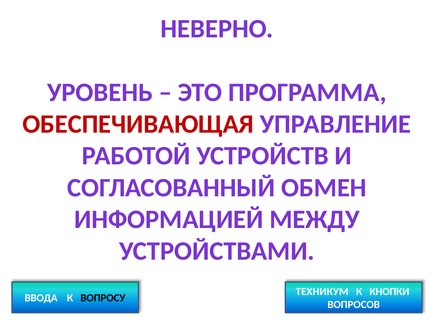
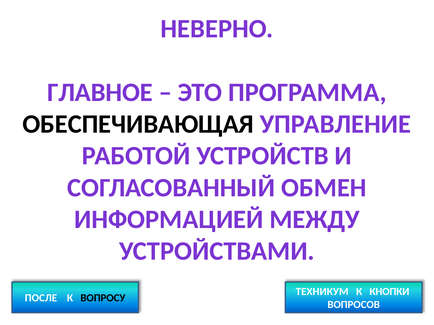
УРОВЕНЬ: УРОВЕНЬ -> ГЛАВНОЕ (100, 93)
ОБЕСПЕЧИВАЮЩАЯ colour: red -> black (138, 124)
ВВОДА: ВВОДА -> ПОСЛЕ (41, 298)
